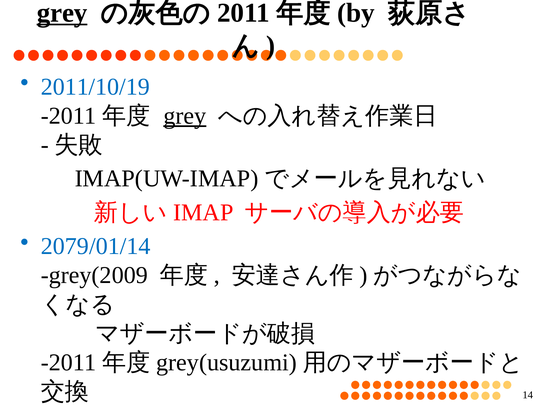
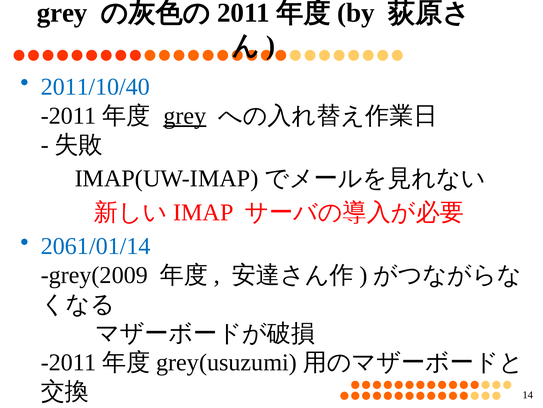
grey underline: present -> none (62, 13)
2011/10/19: 2011/10/19 -> 2011/10/40 (95, 87)
2079/01/14: 2079/01/14 -> 2061/01/14 (96, 246)
